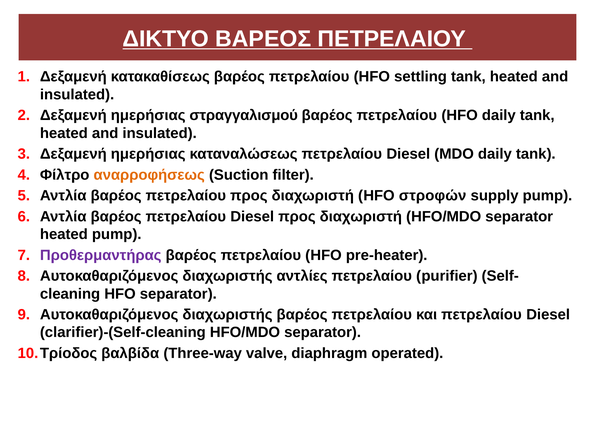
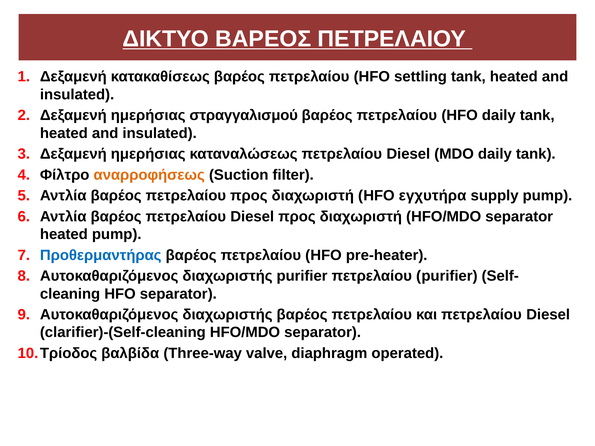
στροφών: στροφών -> εγχυτήρα (433, 196)
Προθερμαντήρας colour: purple -> blue (101, 255)
διαχωριστής αντλίες: αντλίες -> purifier (302, 276)
